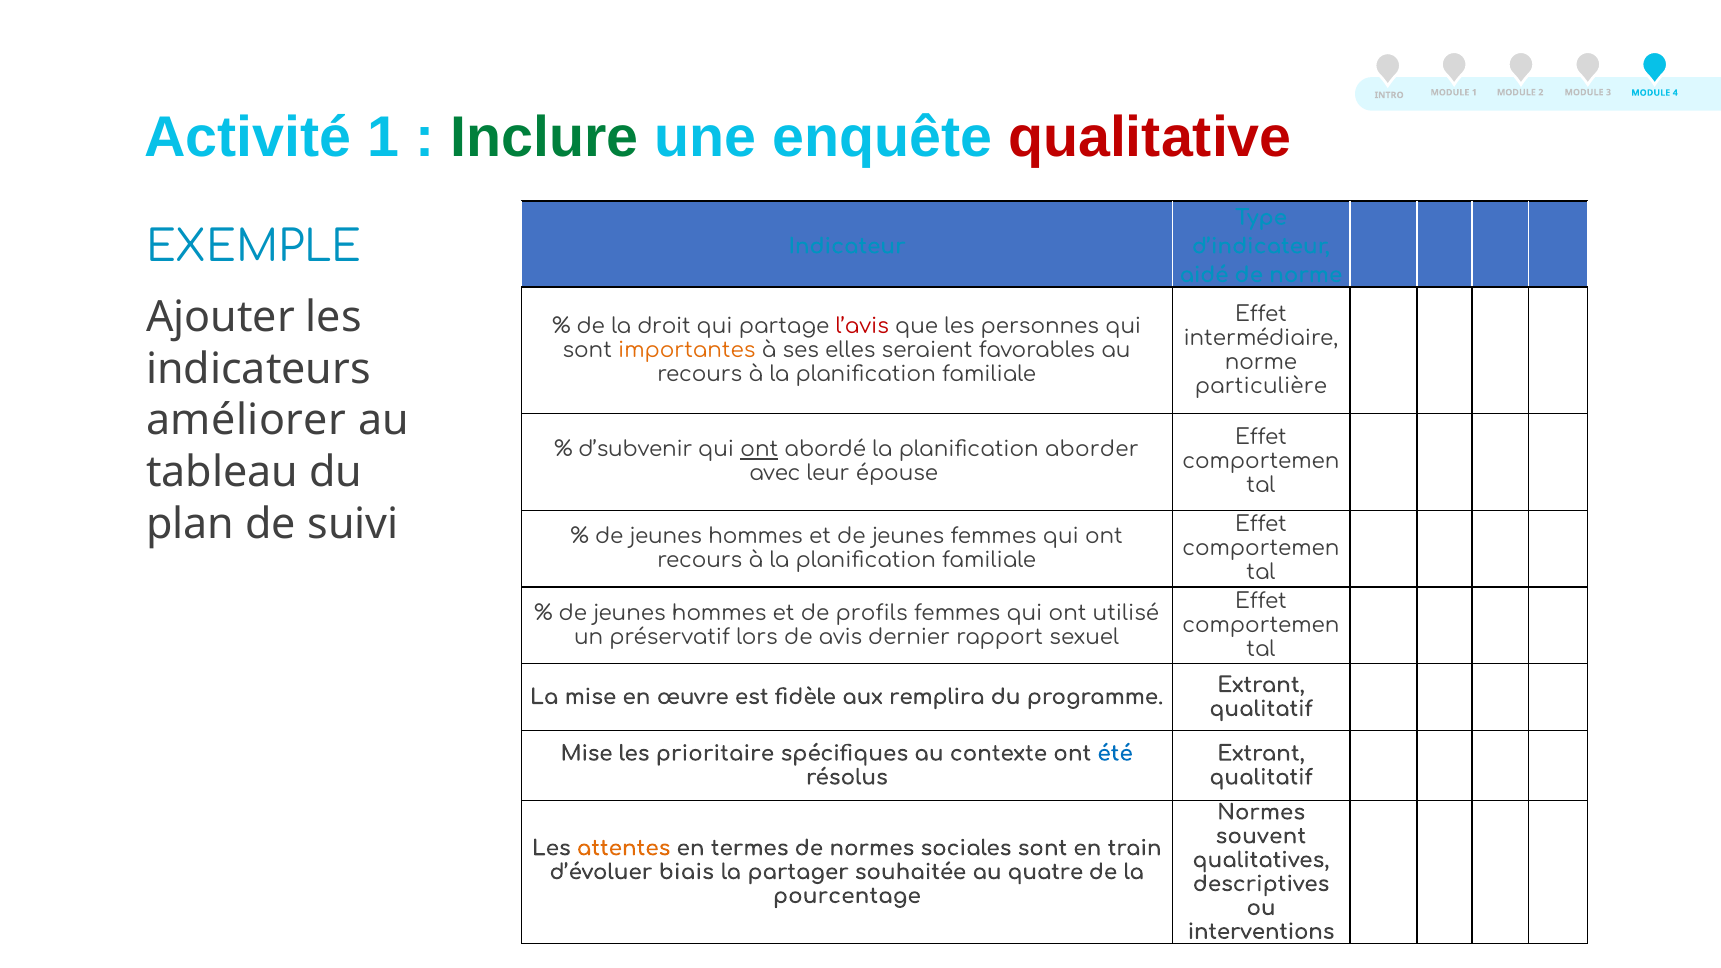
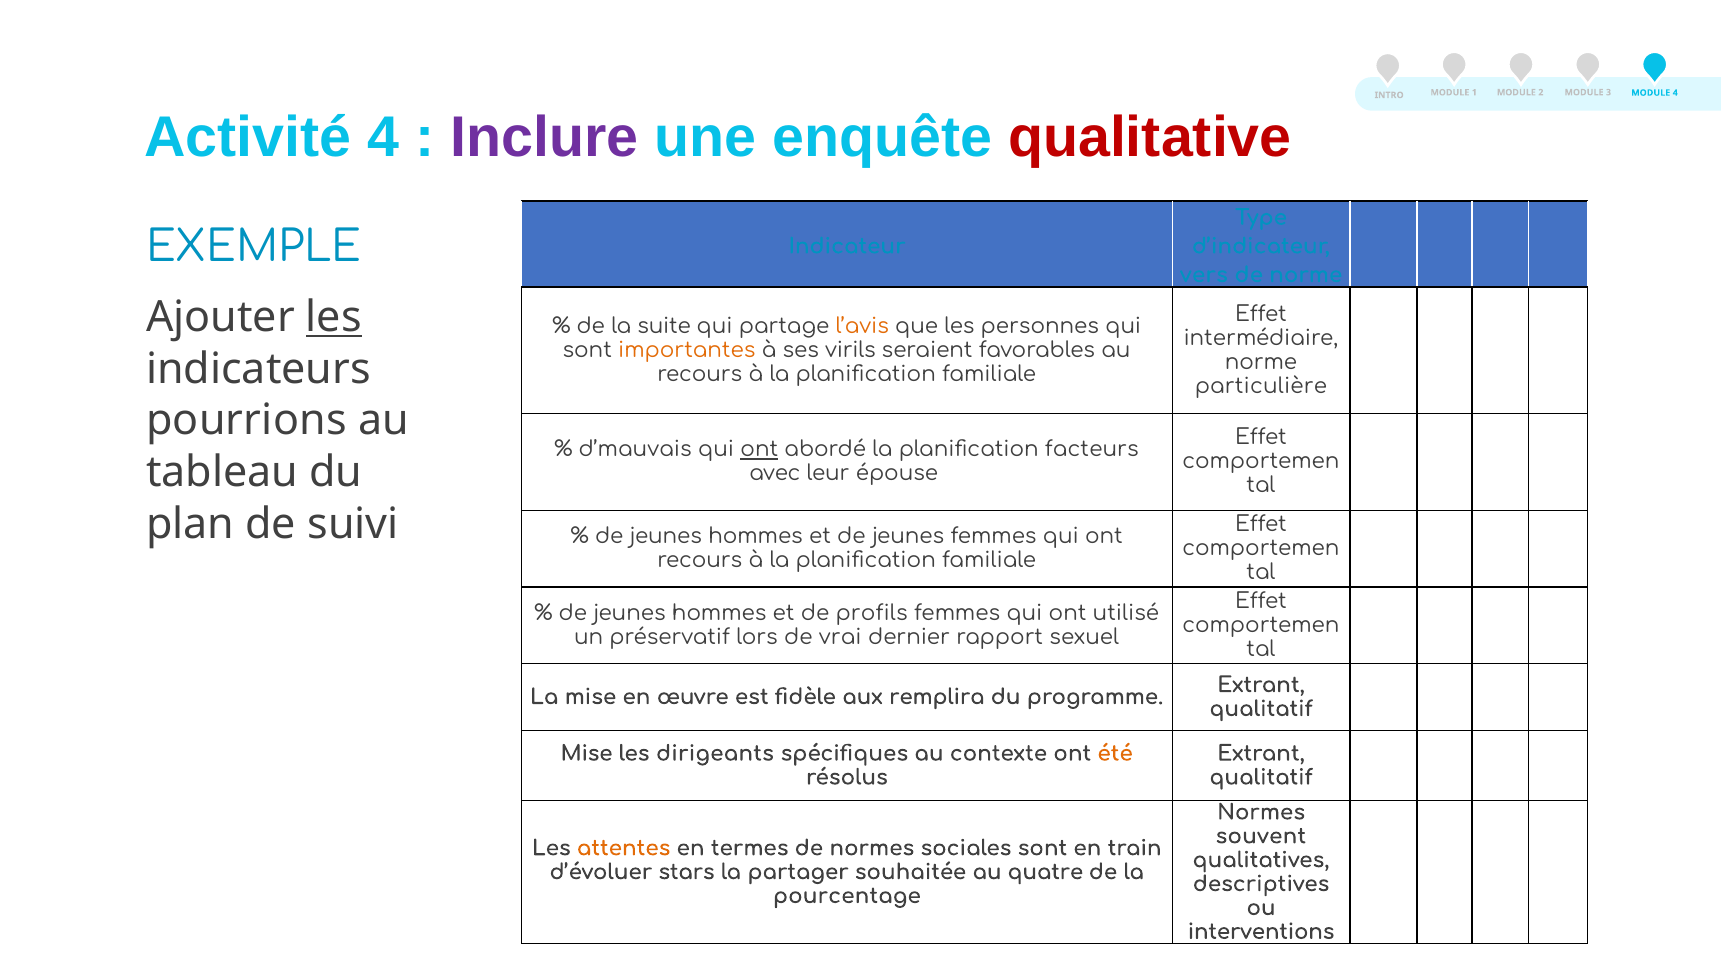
Activité 1: 1 -> 4 (384, 138)
Inclure colour: green -> purple (545, 138)
aidé: aidé -> vers (1204, 275)
les underline: none -> present (334, 317)
droit: droit -> suite (664, 326)
l’avis colour: red -> orange (862, 326)
elles: elles -> virils (850, 350)
améliorer: améliorer -> pourrions (246, 421)
d’subvenir: d’subvenir -> d’mauvais (635, 450)
aborder: aborder -> facteurs (1092, 450)
avis: avis -> vrai (840, 637)
prioritaire: prioritaire -> dirigeants (715, 754)
été colour: blue -> orange (1115, 754)
biais: biais -> stars (686, 872)
